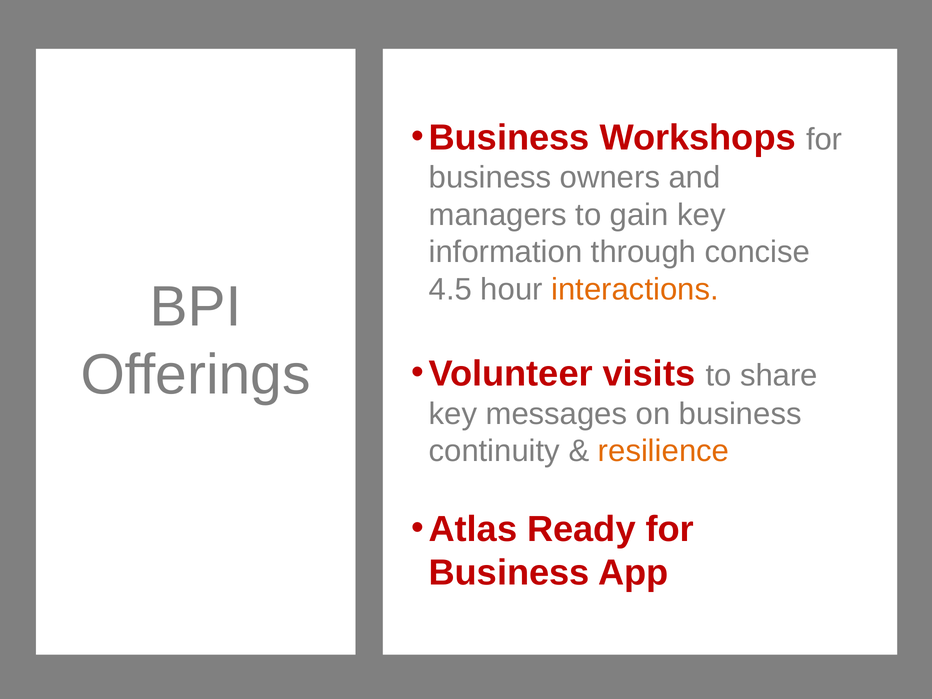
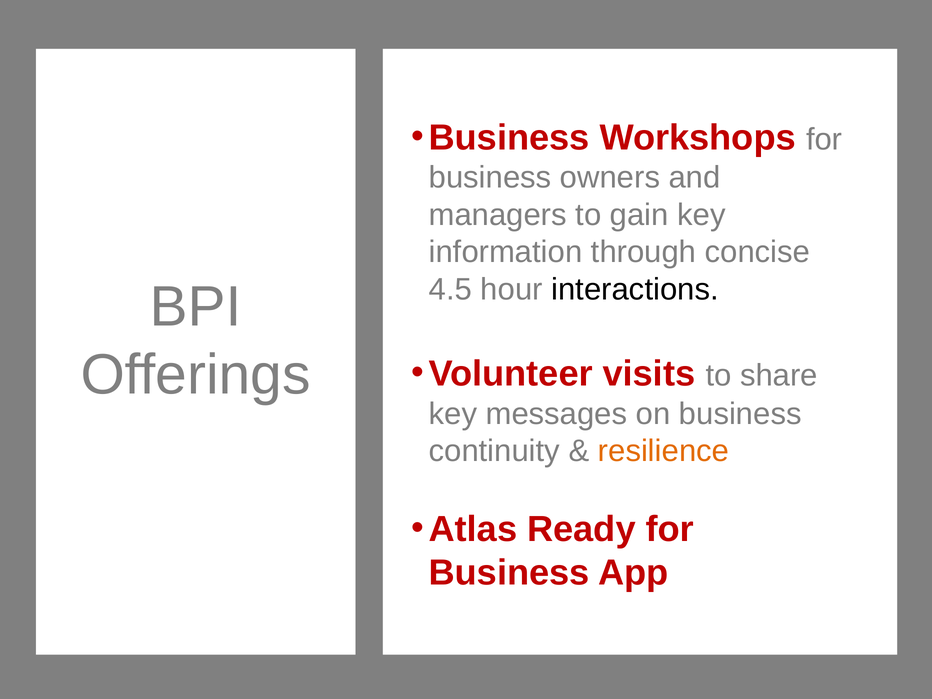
interactions colour: orange -> black (635, 289)
